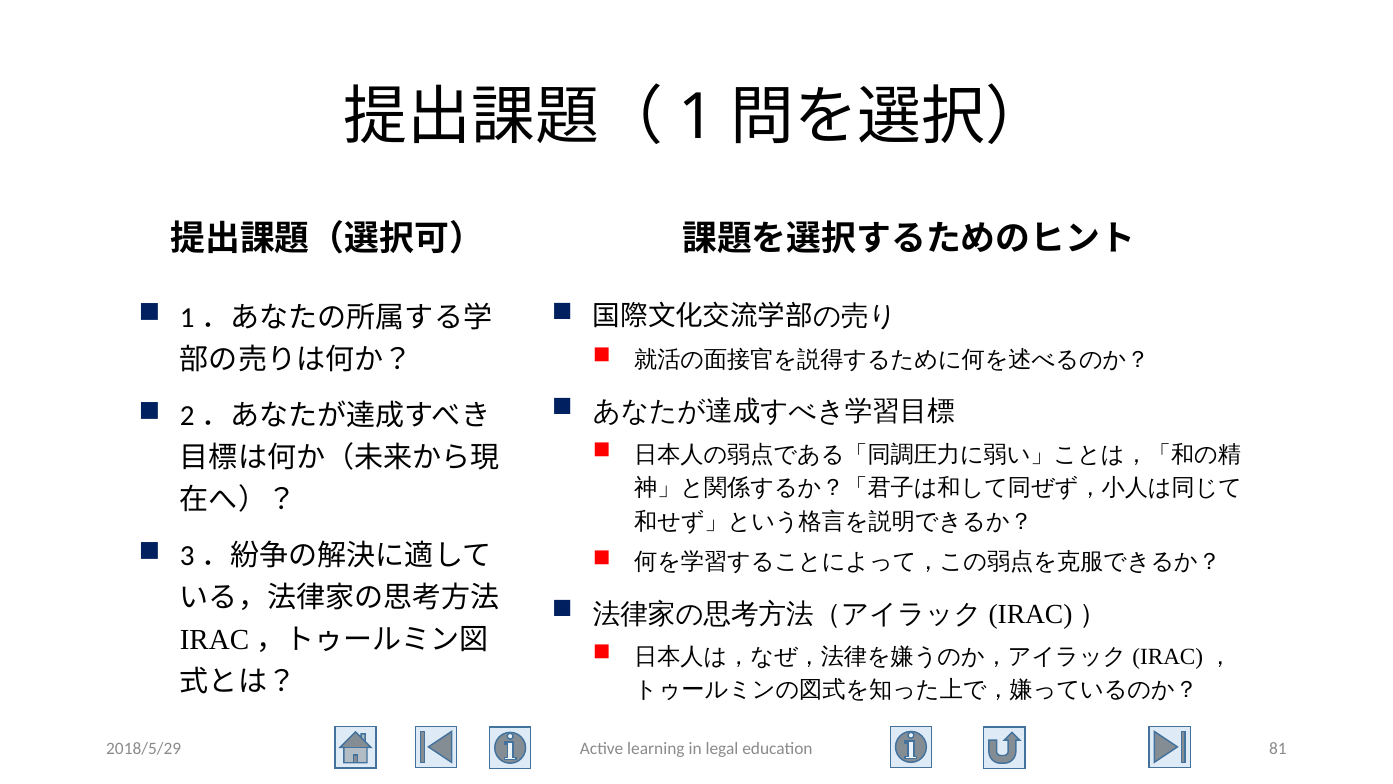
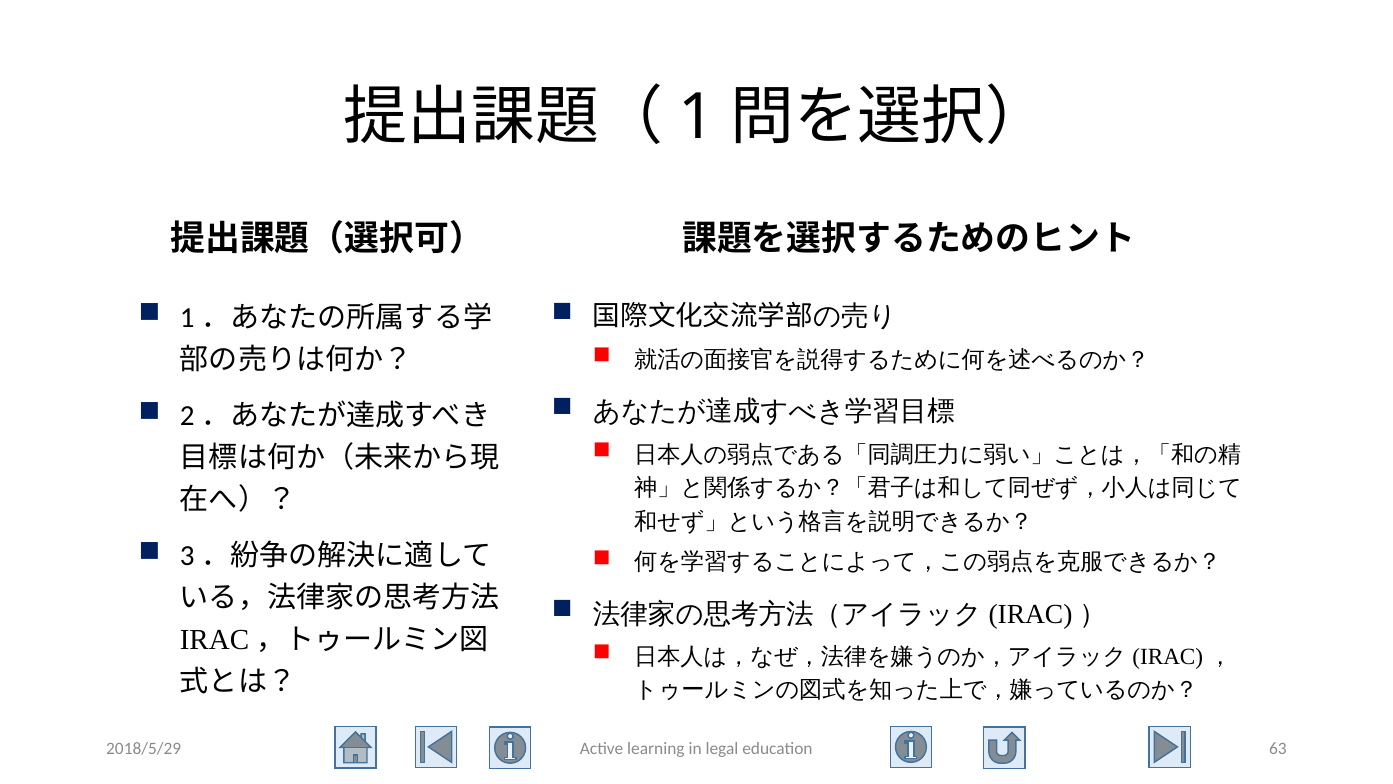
81: 81 -> 63 (1278, 748)
